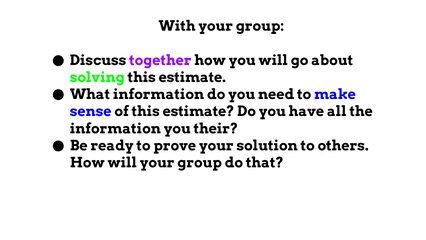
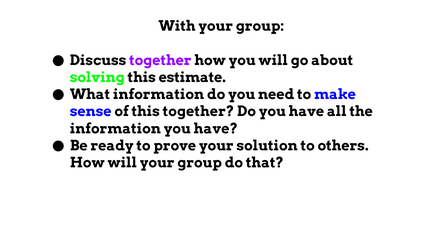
of this estimate: estimate -> together (198, 111)
information you their: their -> have (216, 128)
